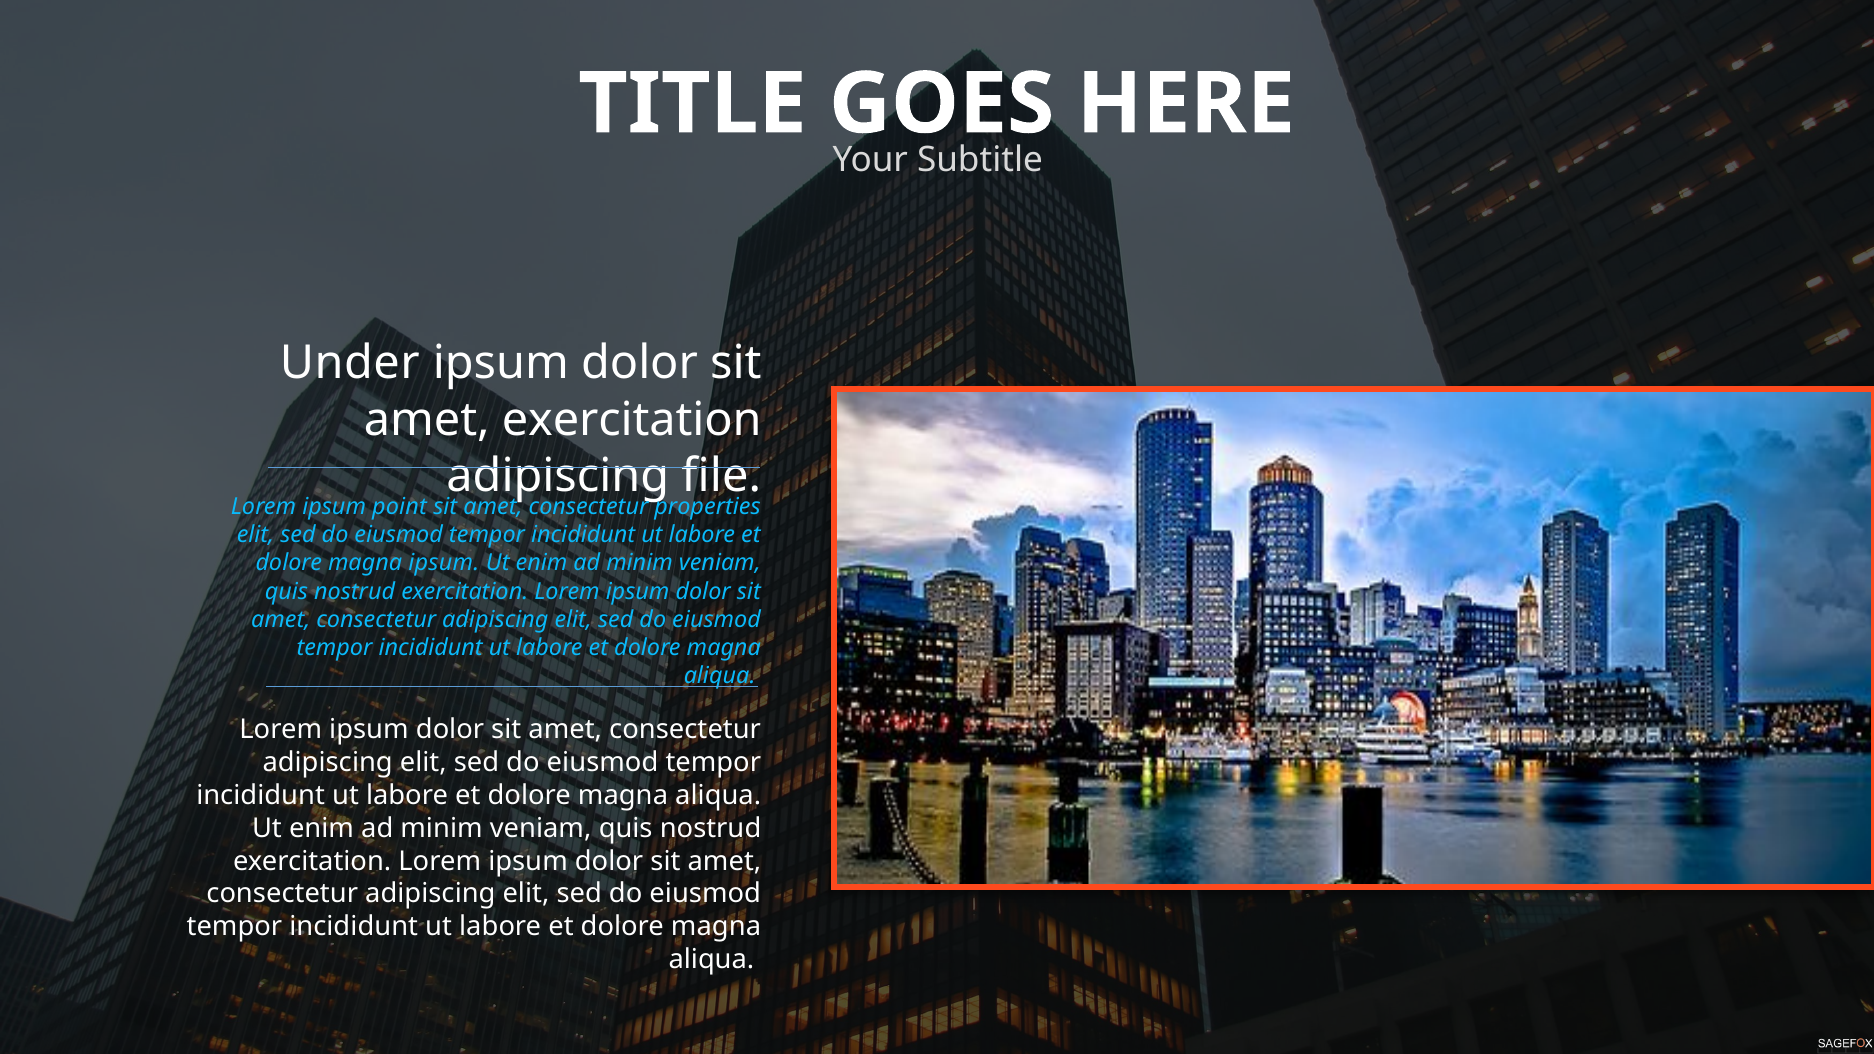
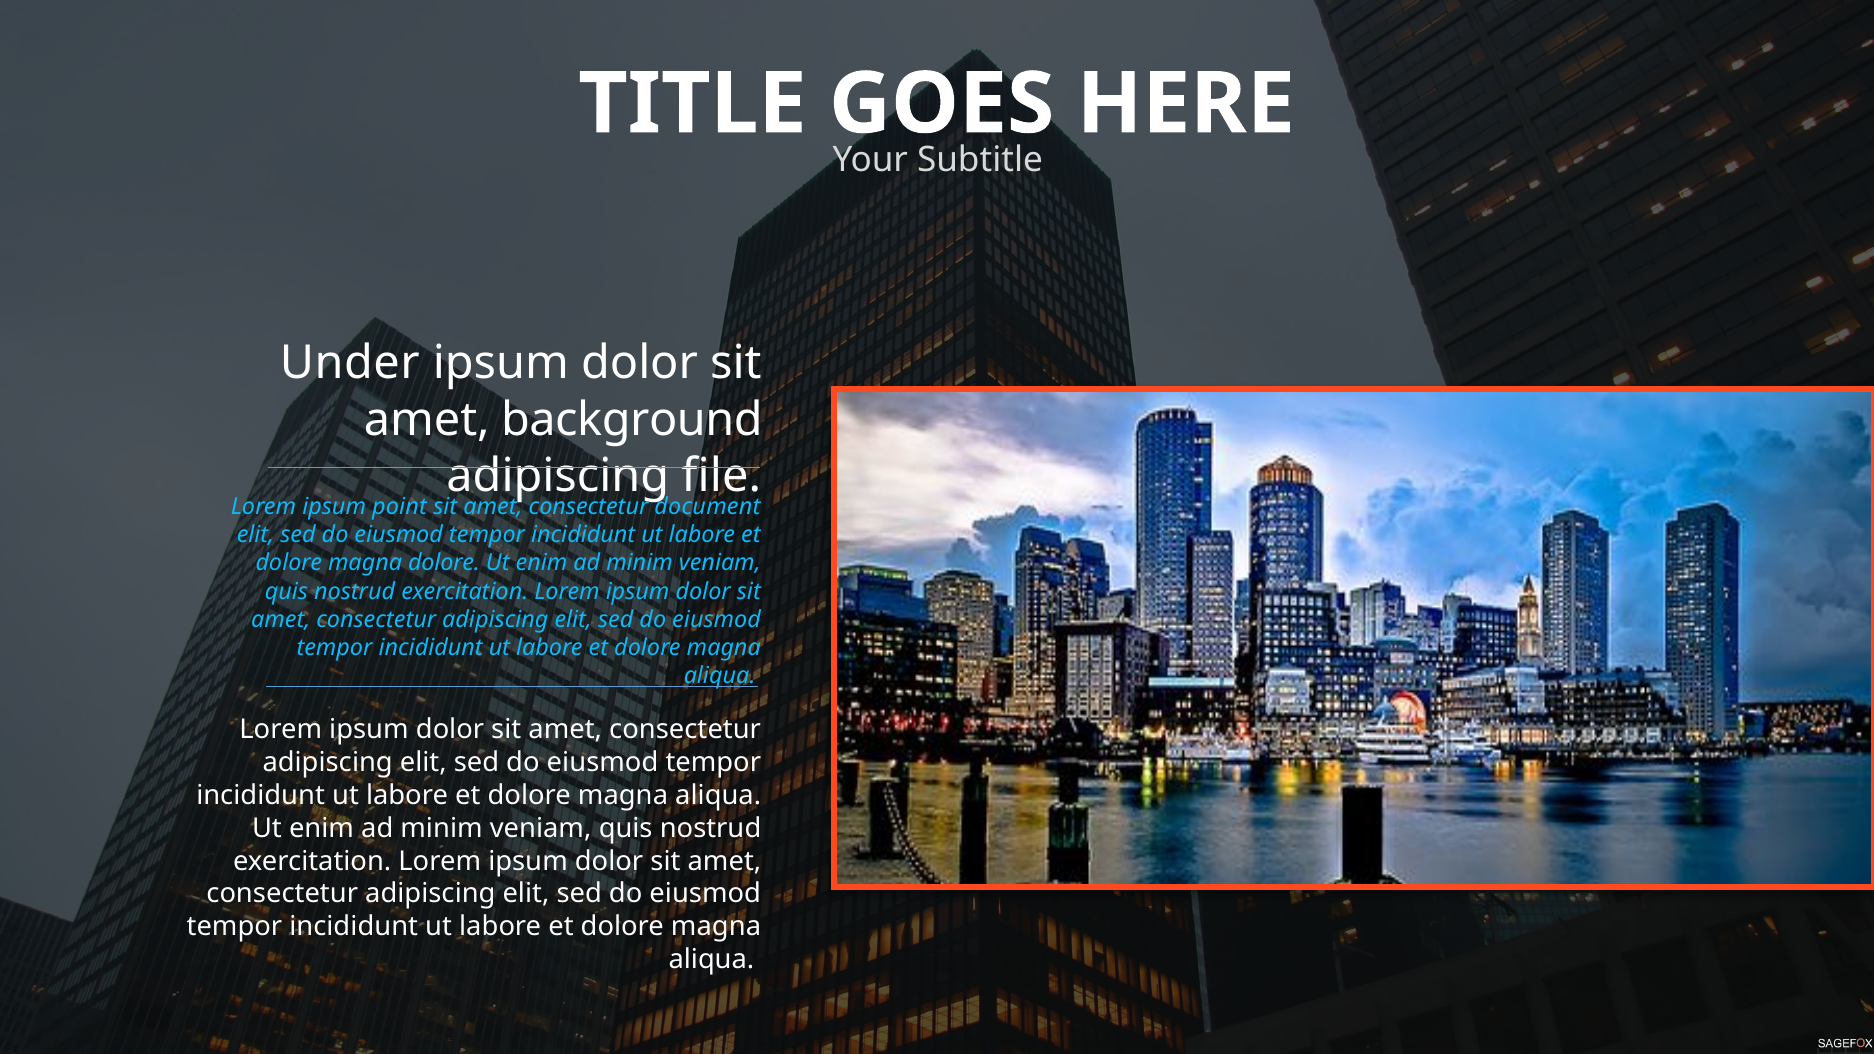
amet exercitation: exercitation -> background (632, 420)
properties: properties -> document (707, 507)
magna ipsum: ipsum -> dolore (444, 563)
